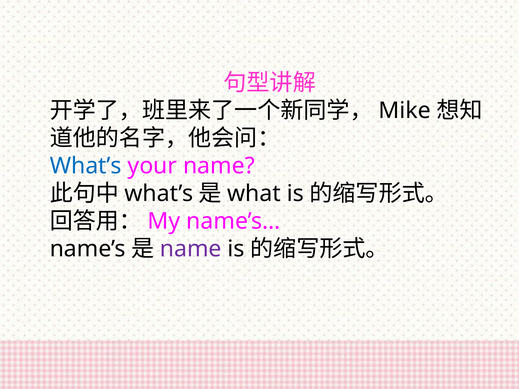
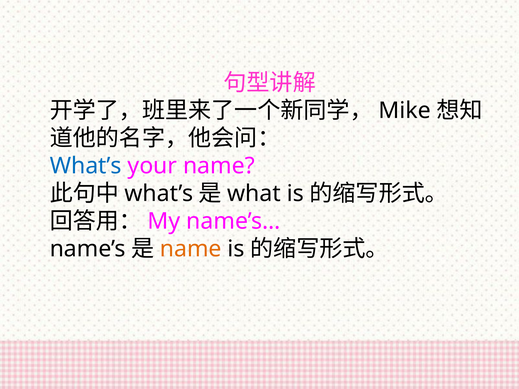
name colour: purple -> orange (191, 249)
